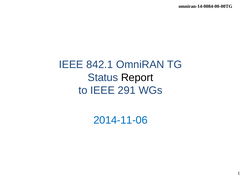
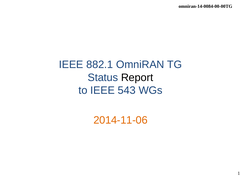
842.1: 842.1 -> 882.1 (100, 65)
291: 291 -> 543 (127, 90)
2014-11-06 colour: blue -> orange (121, 120)
